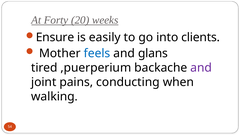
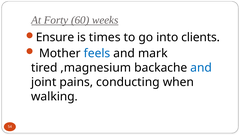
20: 20 -> 60 (80, 20)
easily: easily -> times (105, 37)
glans: glans -> mark (153, 53)
,puerperium: ,puerperium -> ,magnesium (96, 68)
and colour: purple -> blue (201, 68)
